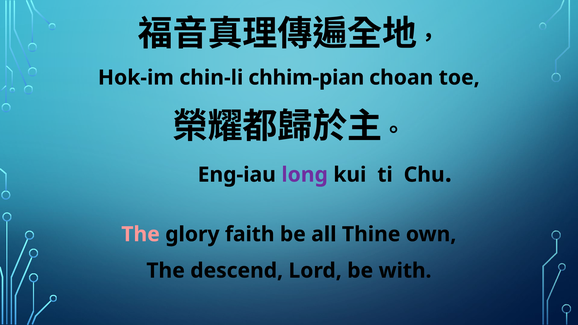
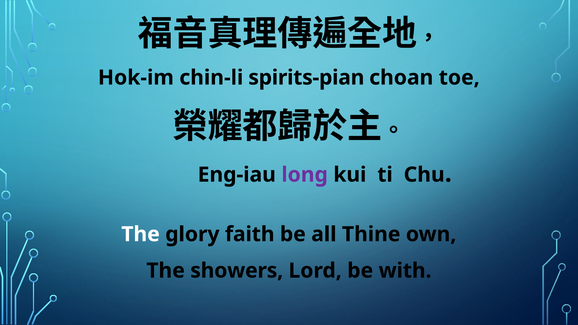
chhim-pian: chhim-pian -> spirits-pian (306, 78)
The colour: pink -> white (141, 234)
descend: descend -> showers (237, 271)
